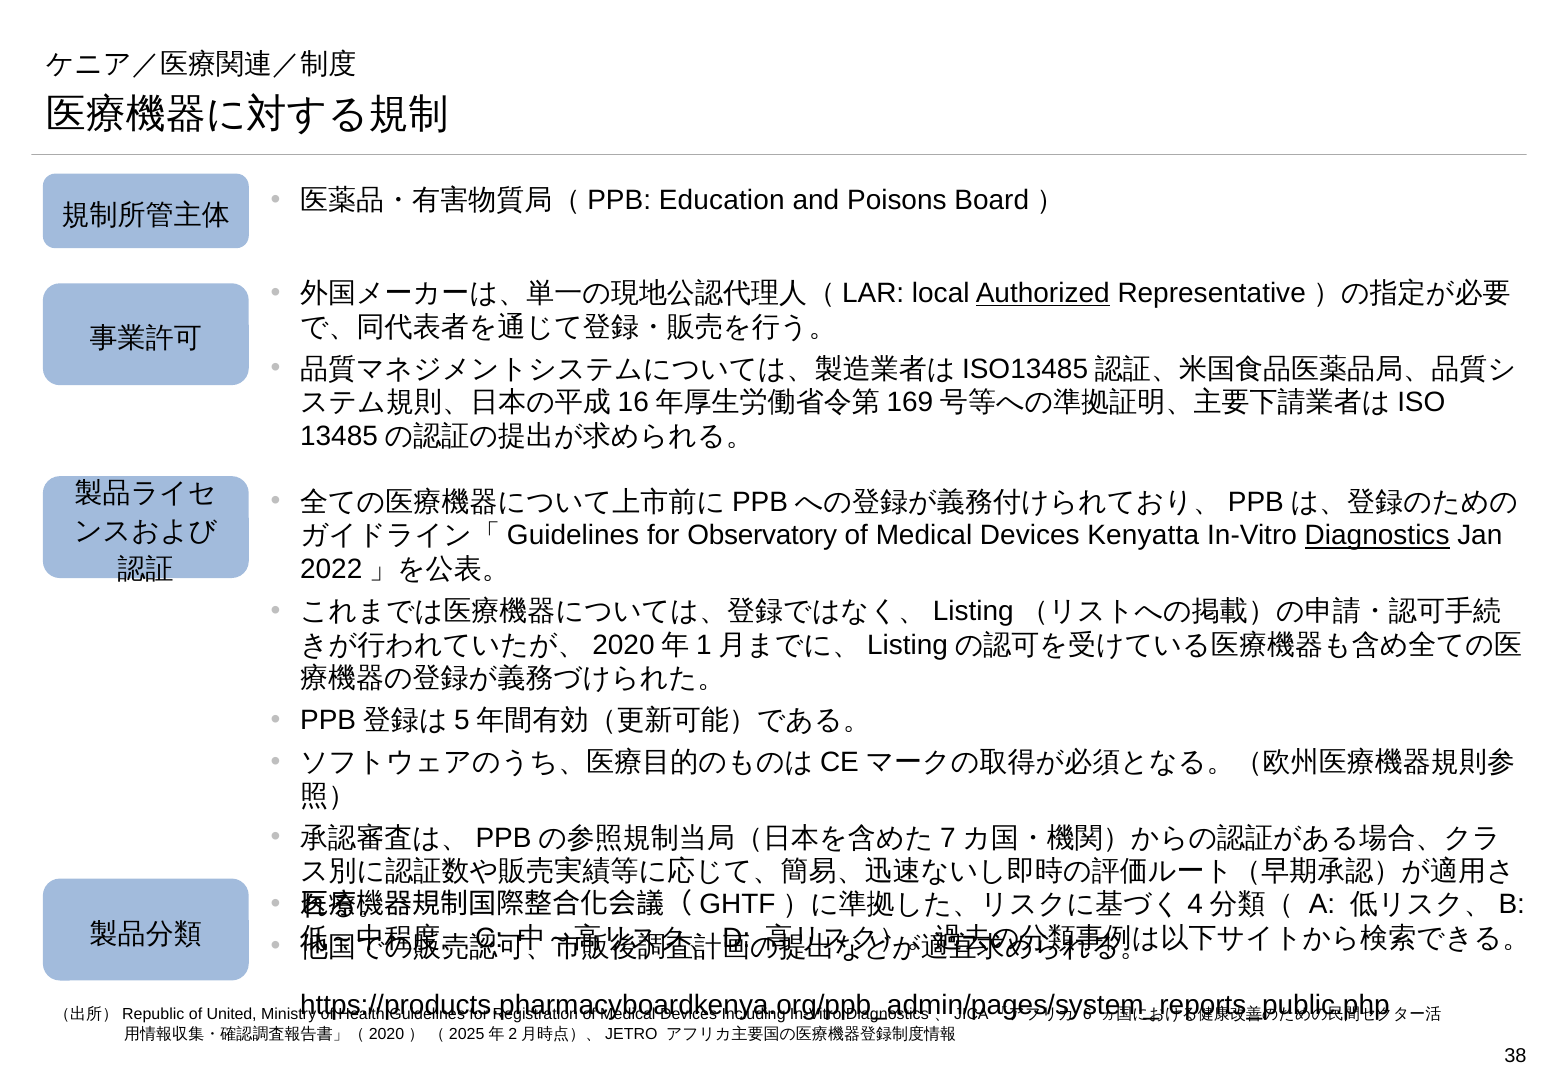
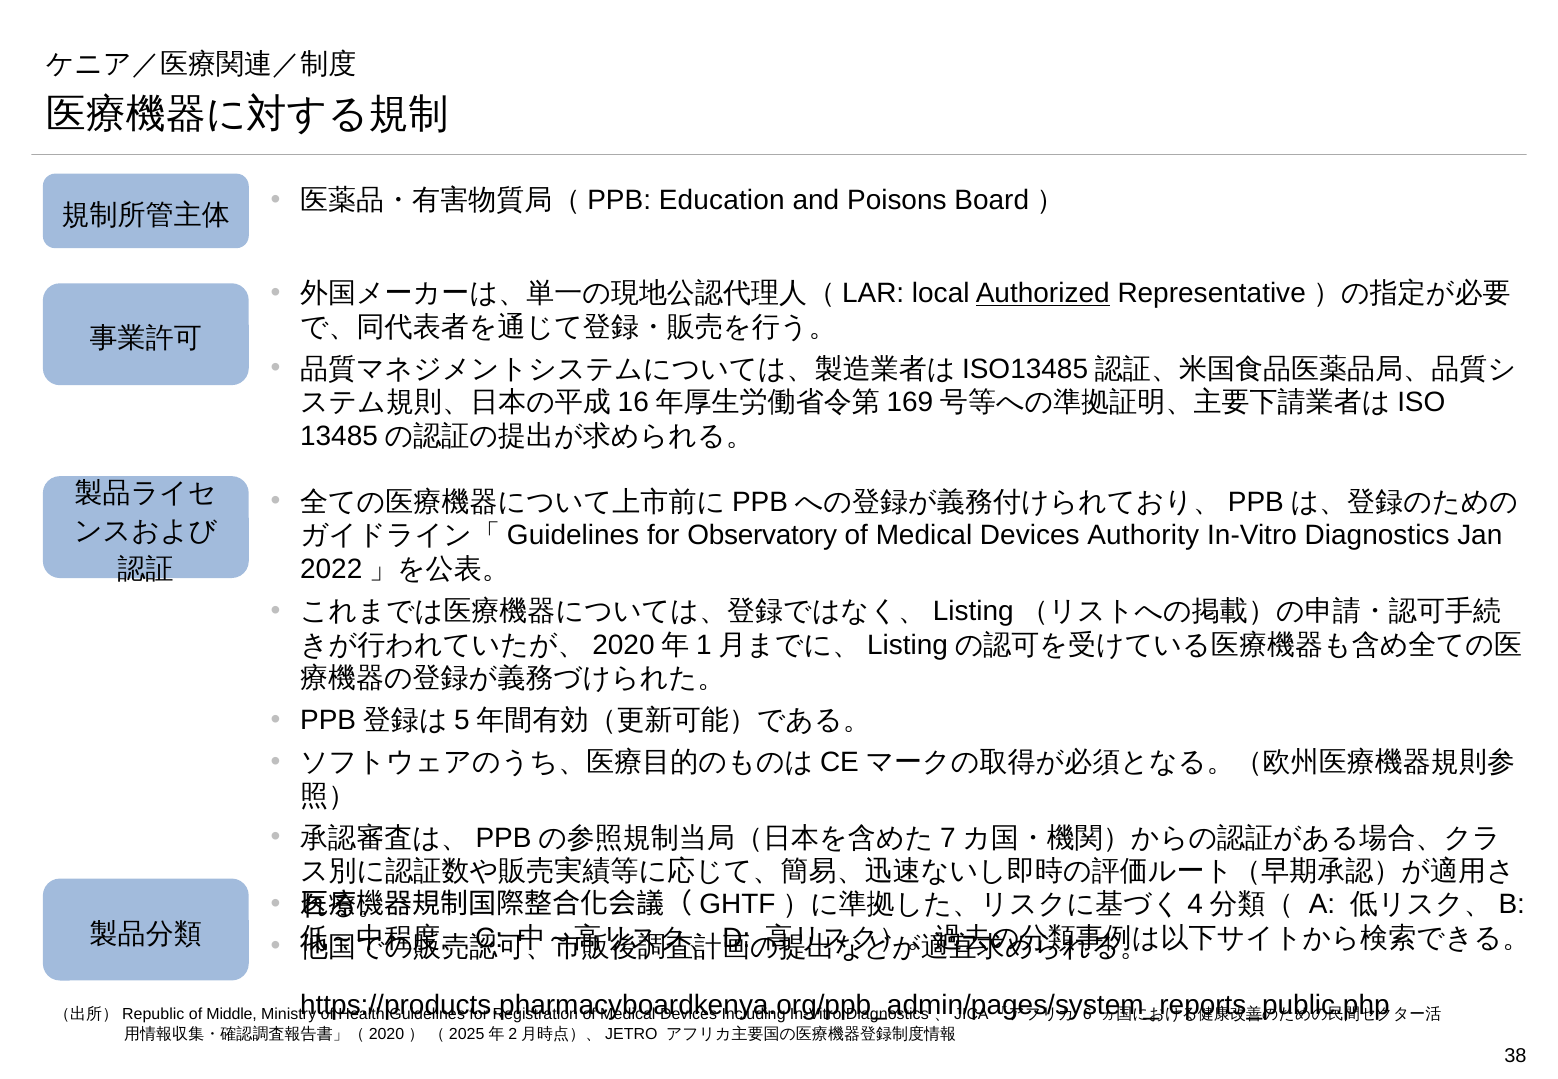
Kenyatta: Kenyatta -> Authority (1143, 536)
Diagnostics underline: present -> none (1377, 536)
United: United -> Middle (232, 1014)
